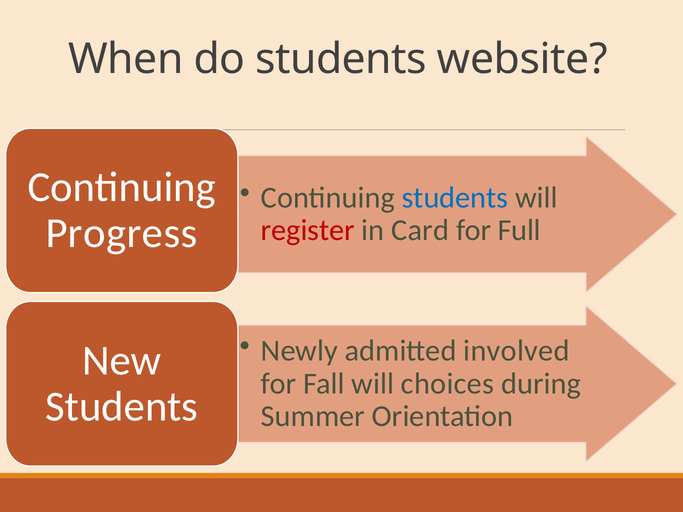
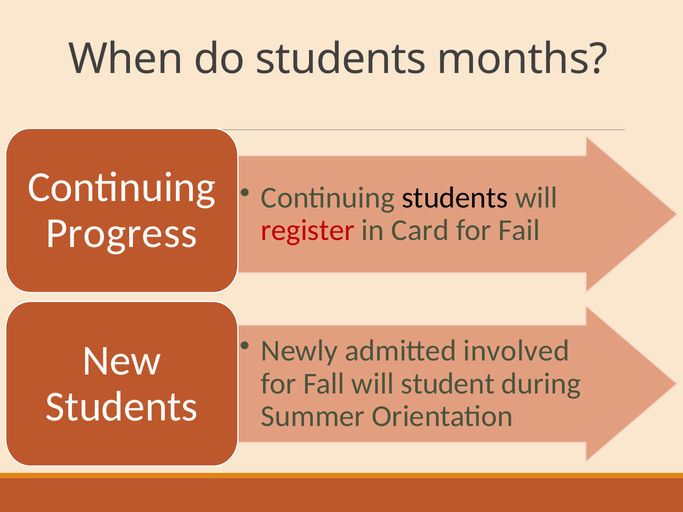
website: website -> months (522, 59)
students colour: blue -> black (455, 198)
Full: Full -> Fail (519, 231)
choices: choices -> student (448, 384)
